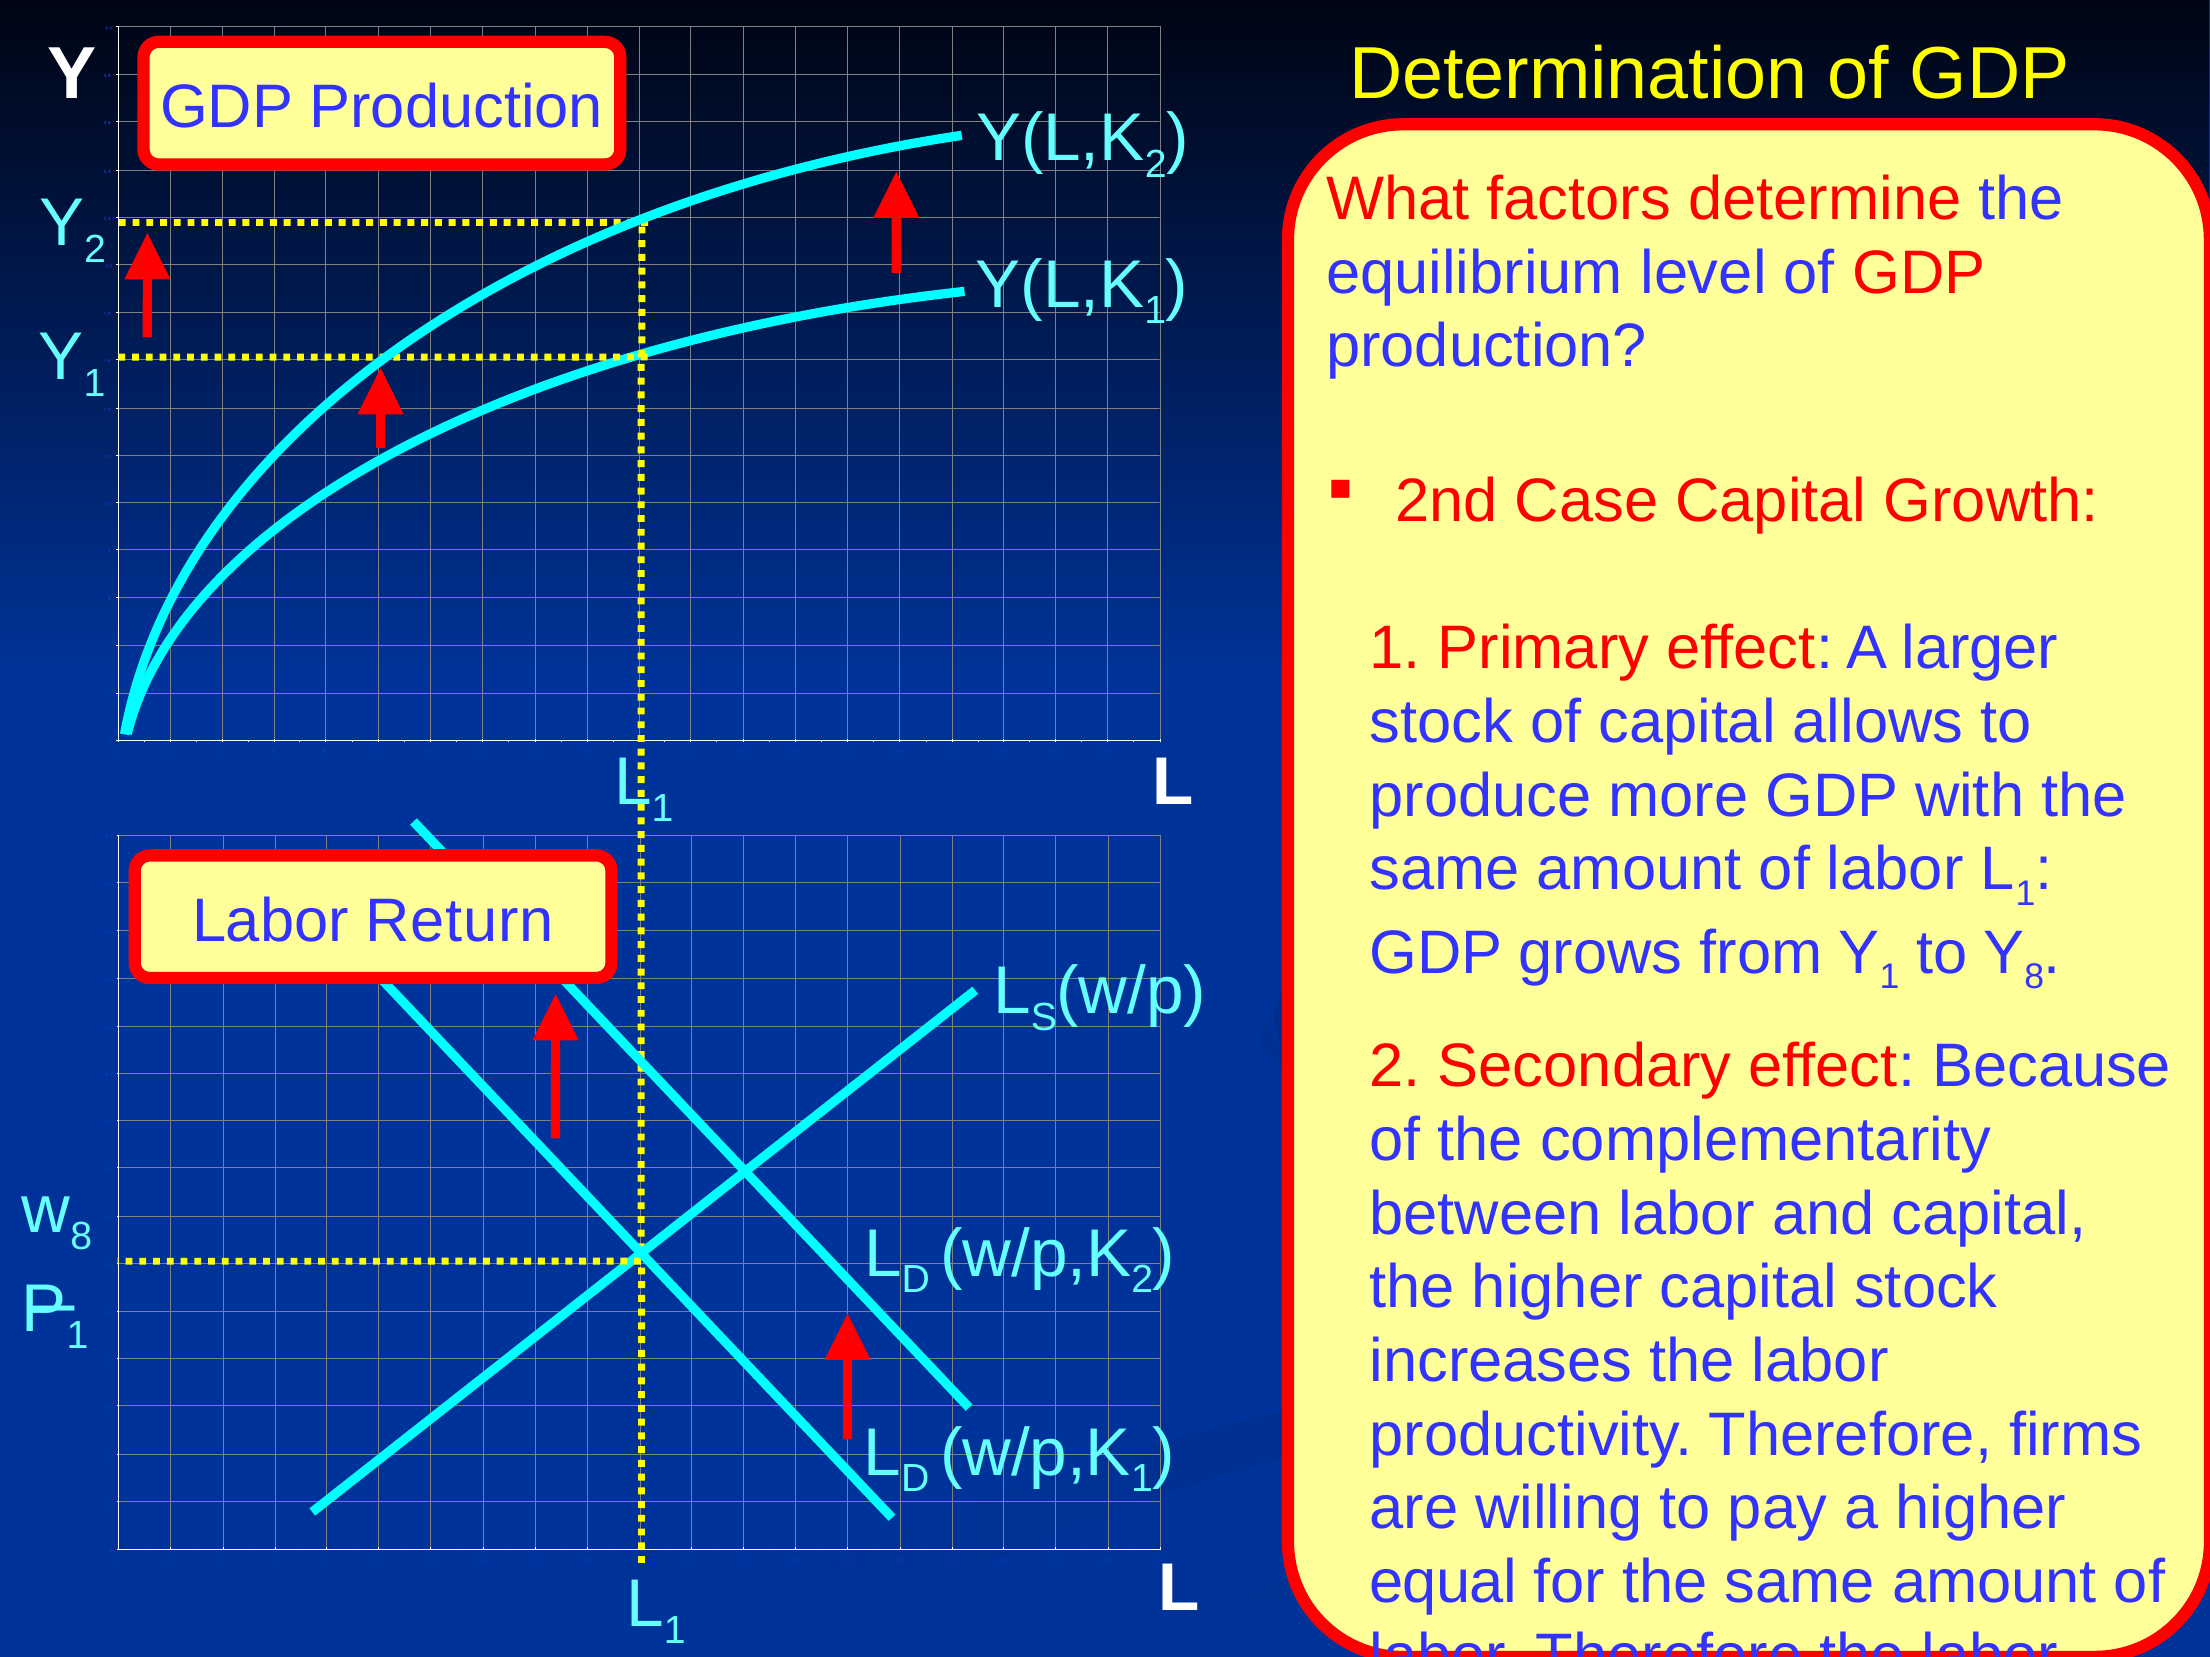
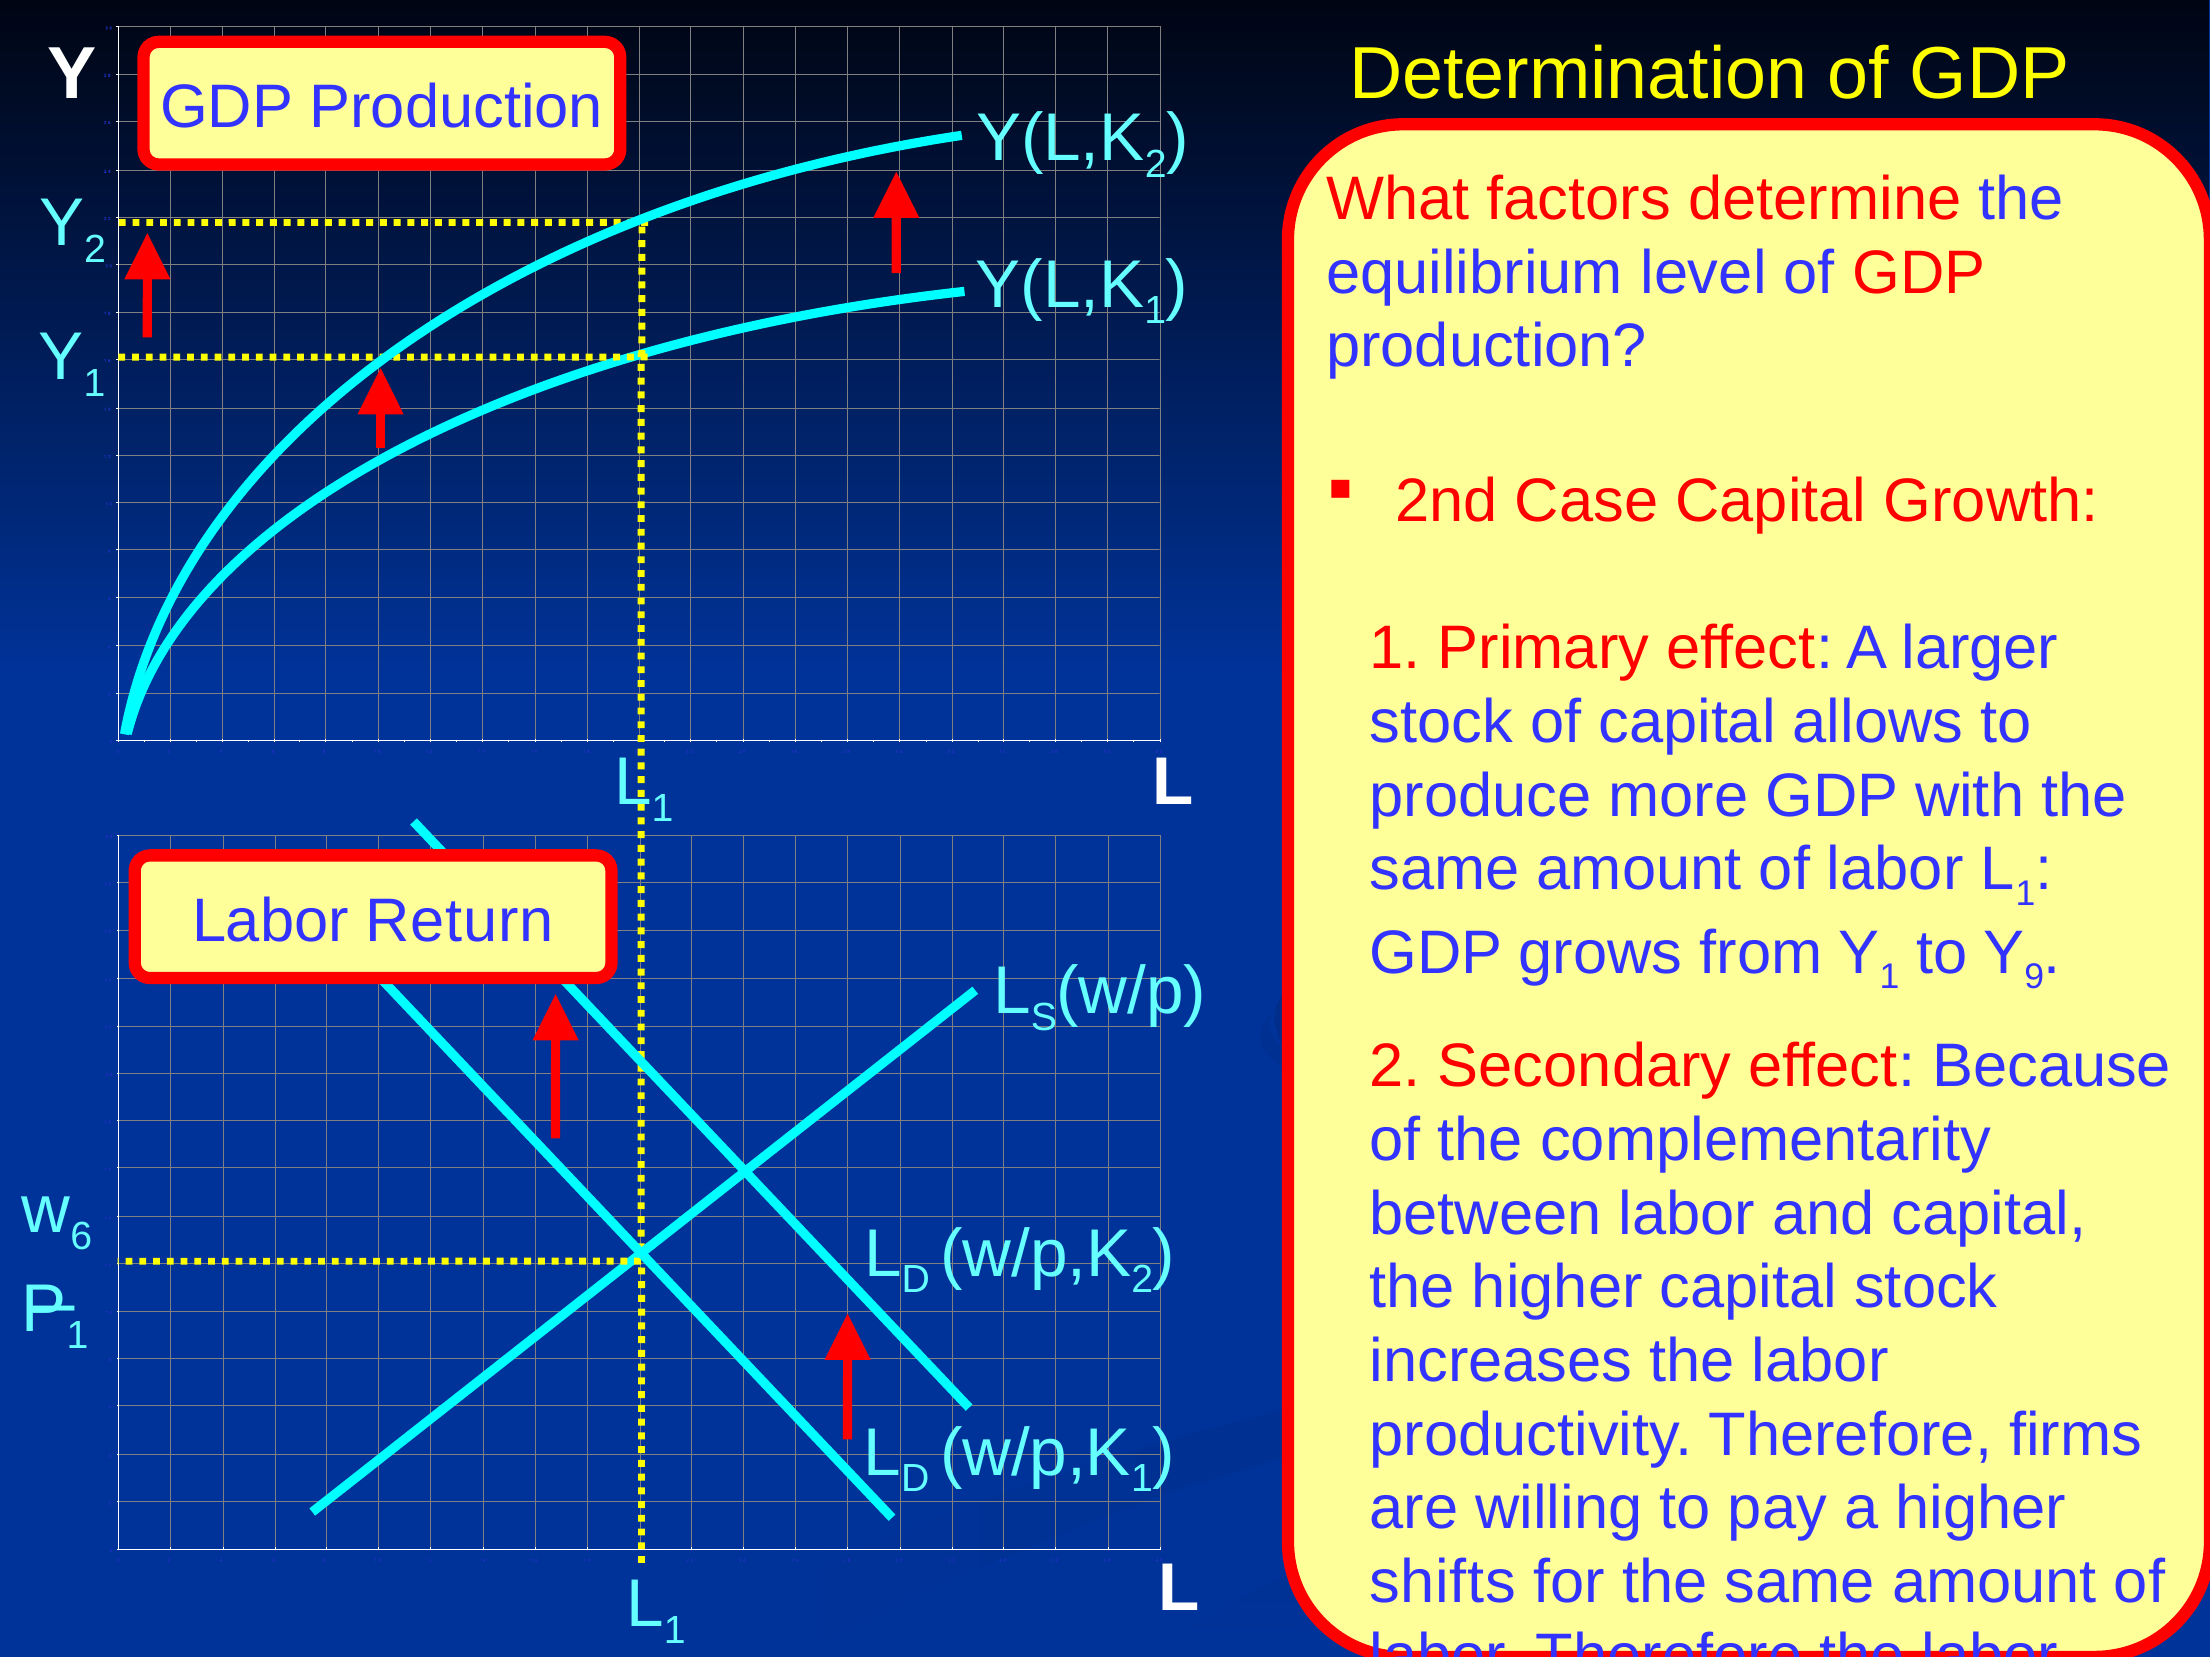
Y 8: 8 -> 9 (2034, 977)
8: 8 -> 6 (81, 1237)
equal: equal -> shifts (1443, 1583)
